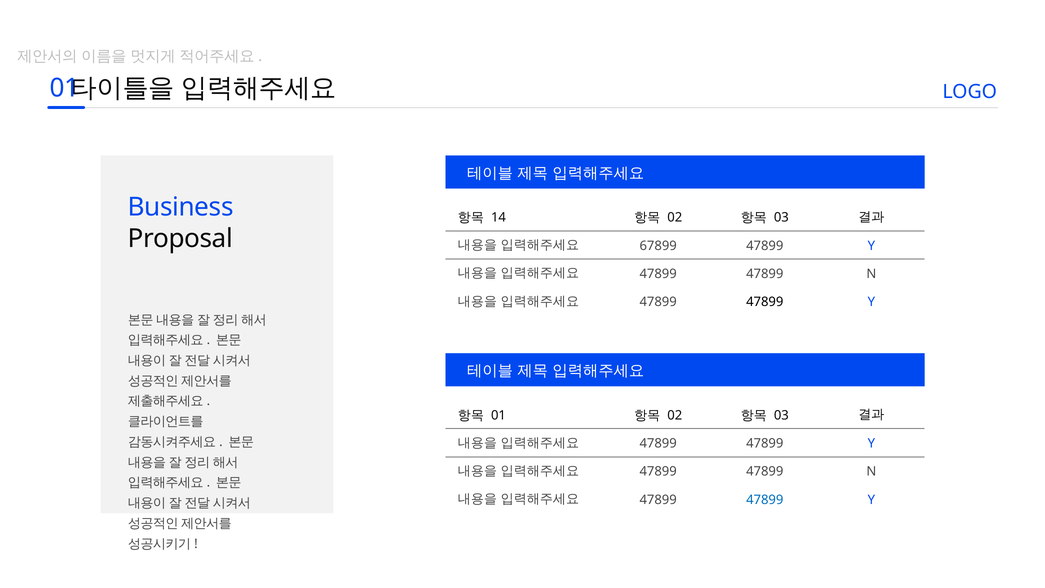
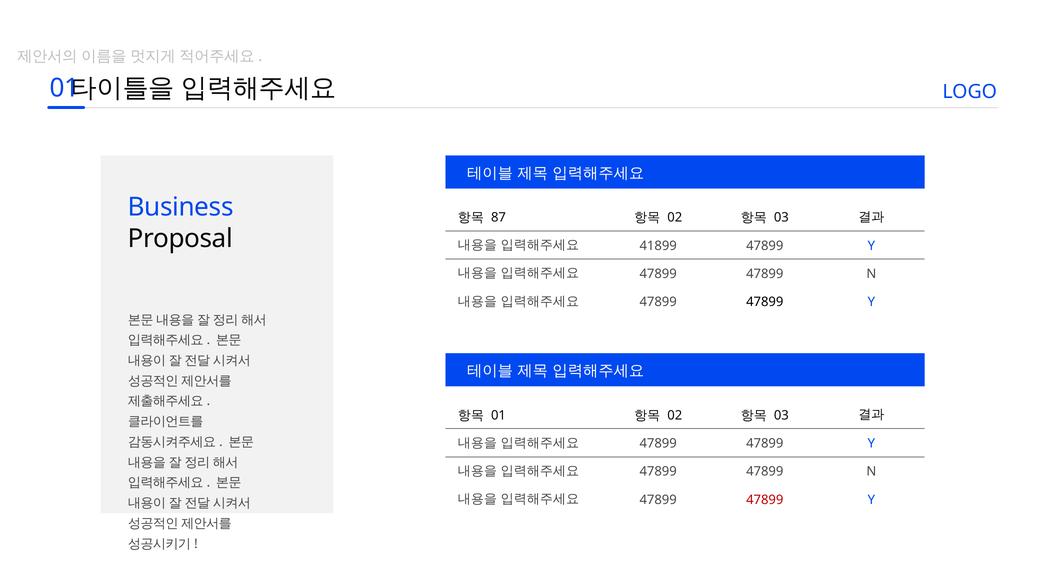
14: 14 -> 87 (498, 217)
67899: 67899 -> 41899 (658, 246)
47899 colour: blue -> red (765, 500)
